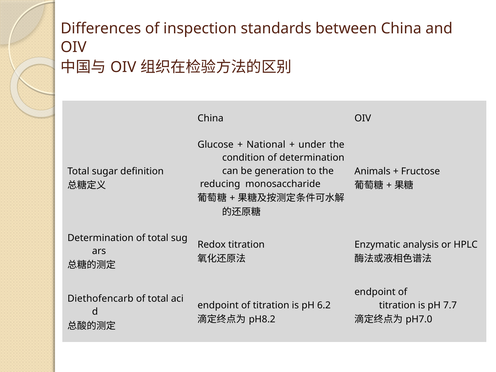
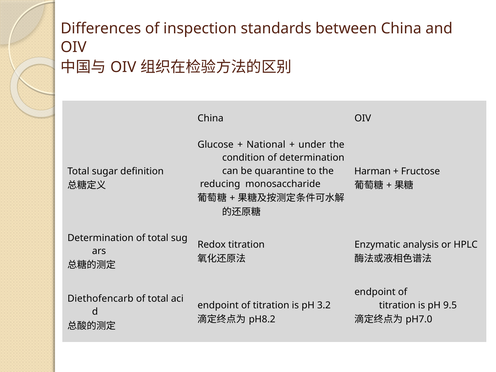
generation: generation -> quarantine (280, 171)
Animals: Animals -> Harman (372, 171)
6.2: 6.2 -> 3.2 (324, 305)
7.7: 7.7 -> 9.5 (450, 305)
